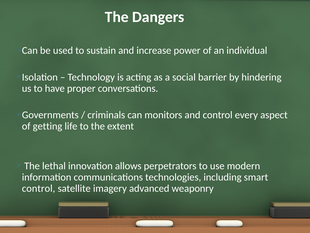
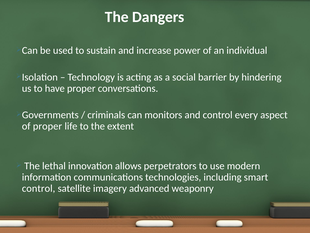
of getting: getting -> proper (47, 126)
